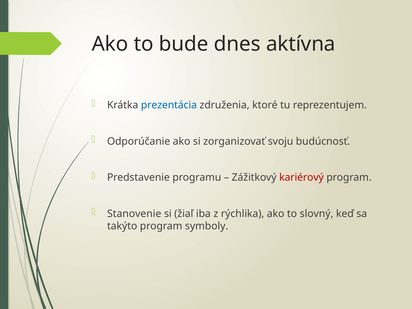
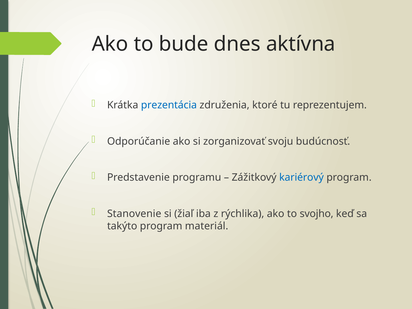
kariérový colour: red -> blue (301, 177)
slovný: slovný -> svojho (317, 214)
symboly: symboly -> materiál (207, 226)
